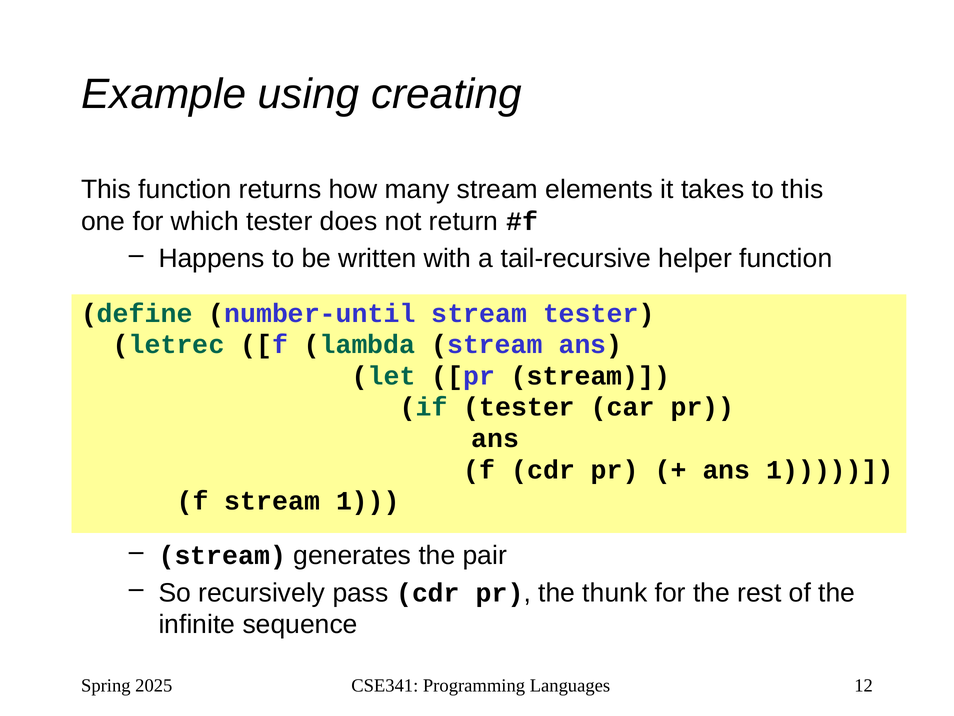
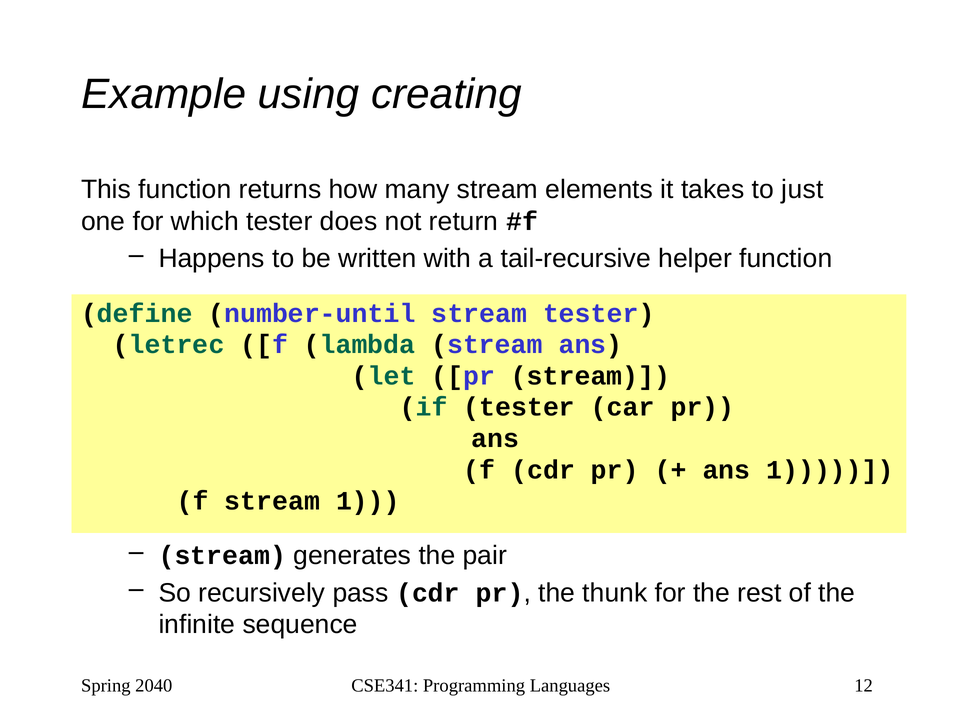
to this: this -> just (803, 189)
2025: 2025 -> 2040 (154, 685)
